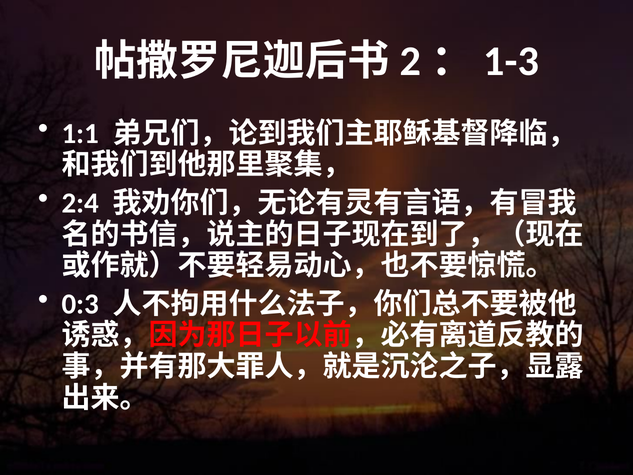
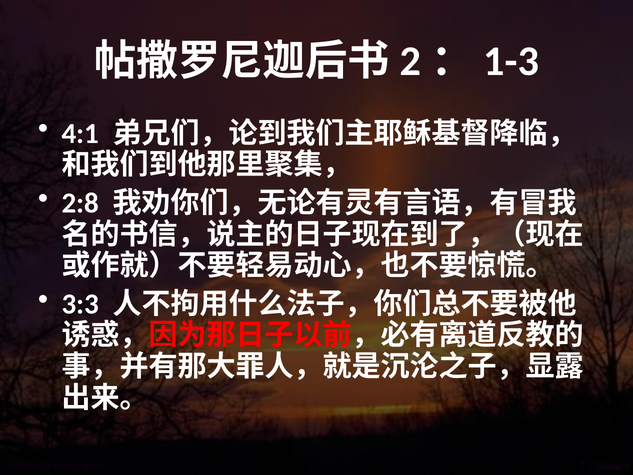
1:1: 1:1 -> 4:1 (80, 133)
2:4: 2:4 -> 2:8 (80, 203)
0:3: 0:3 -> 3:3 (80, 304)
